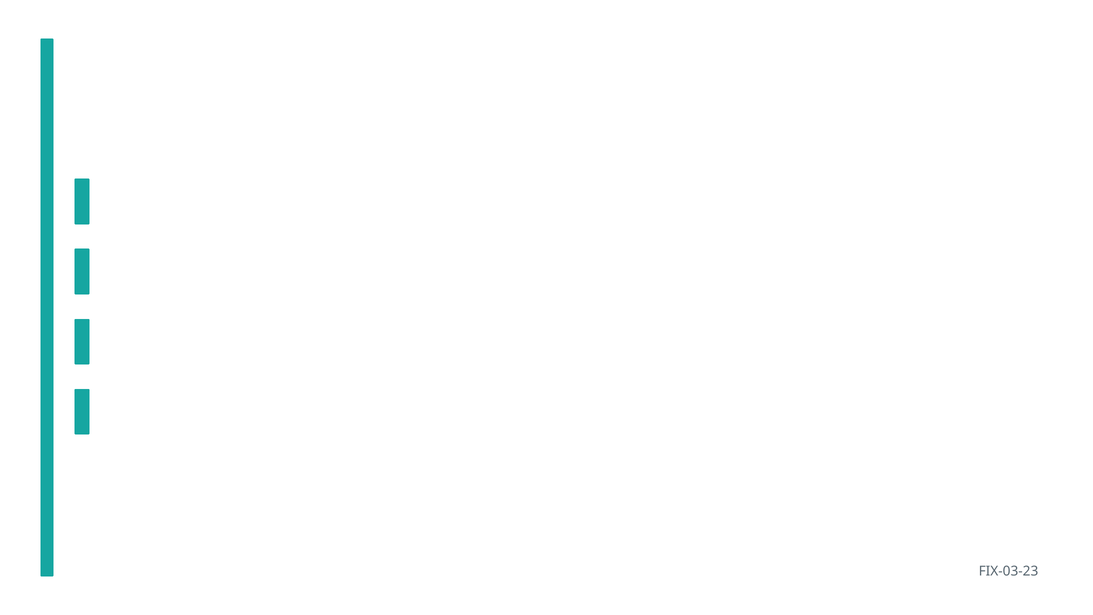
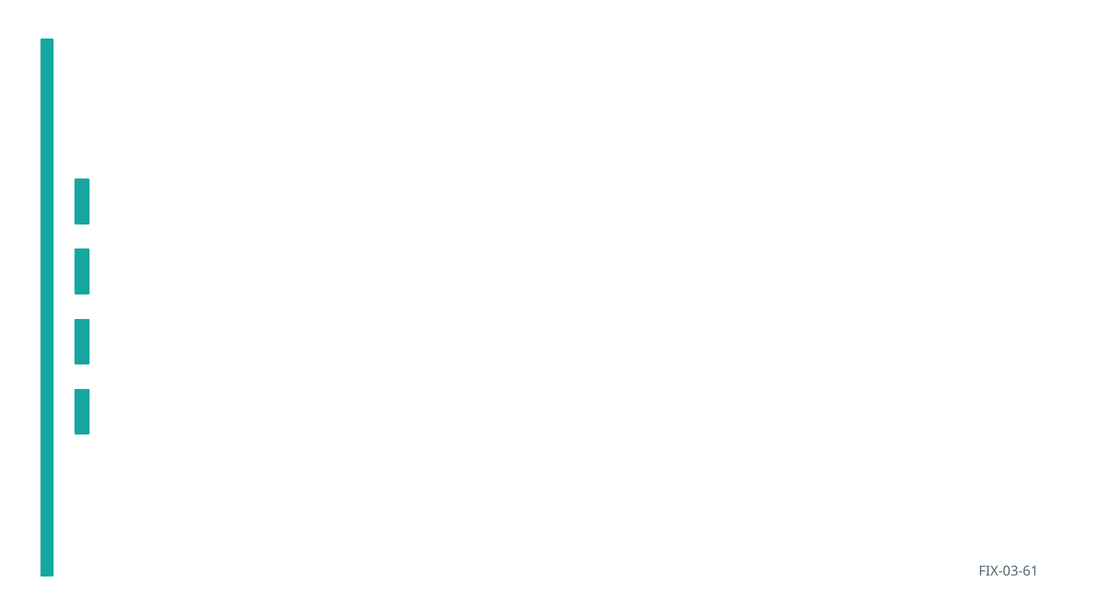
FIX-03-23: FIX-03-23 -> FIX-03-61 (1008, 571)
